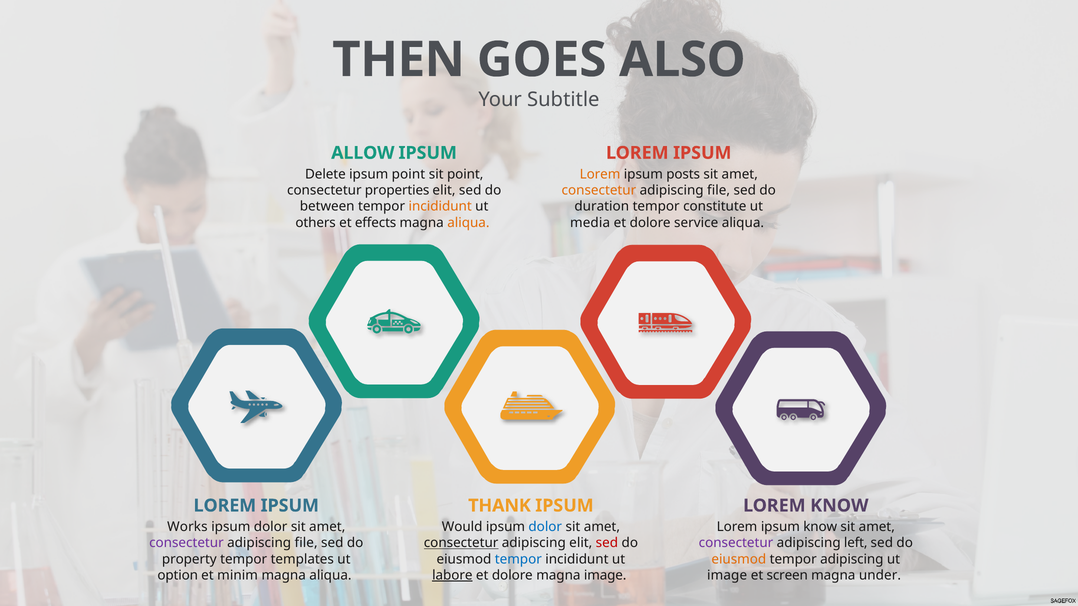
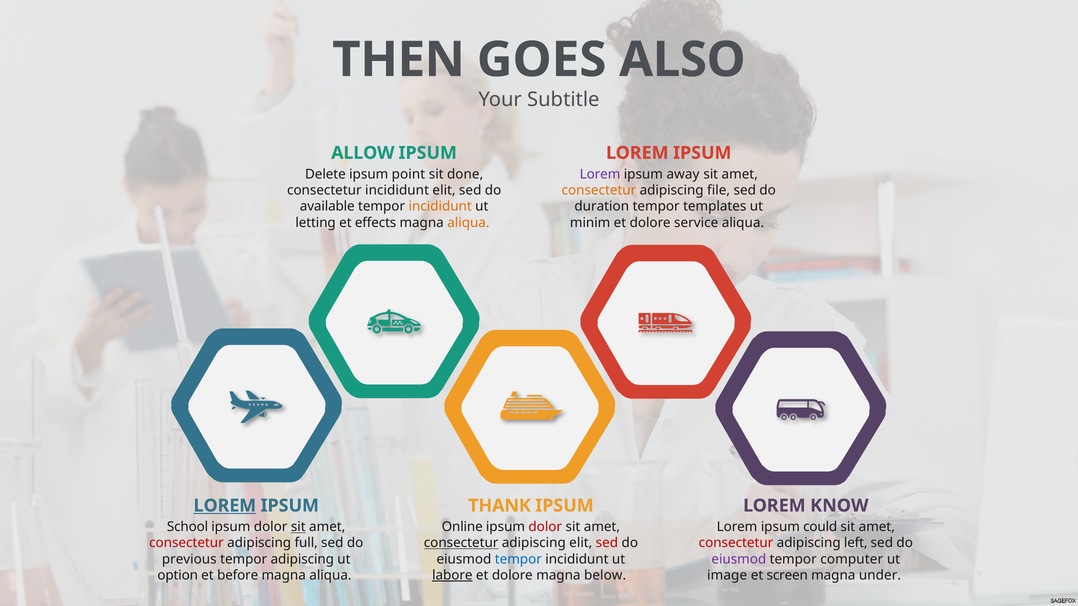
sit point: point -> done (465, 174)
Lorem colour: orange -> purple (600, 174)
posts: posts -> away (683, 174)
consectetur properties: properties -> incididunt (397, 190)
between: between -> available (327, 207)
constitute: constitute -> templates (715, 207)
others: others -> letting (316, 223)
media: media -> minim (590, 223)
LOREM underline: none -> present (225, 506)
Works: Works -> School (188, 527)
sit underline: none -> present (298, 527)
Would: Would -> Online (462, 527)
dolor colour: blue -> red (545, 527)
ipsum know: know -> could (820, 527)
consectetur colour: purple -> red (186, 543)
file: file -> full (306, 543)
consectetur colour: purple -> red (736, 543)
property: property -> previous (189, 560)
tempor templates: templates -> adipiscing (302, 560)
eiusmod colour: orange -> purple (739, 560)
tempor adipiscing: adipiscing -> computer (852, 560)
minim: minim -> before (238, 576)
magna image: image -> below (605, 576)
